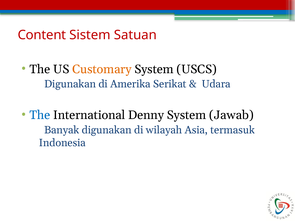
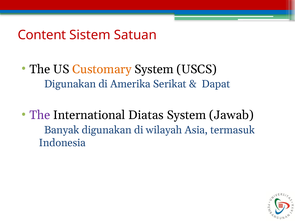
Udara: Udara -> Dapat (216, 84)
The colour: blue -> purple (40, 115)
Denny: Denny -> Diatas (146, 115)
